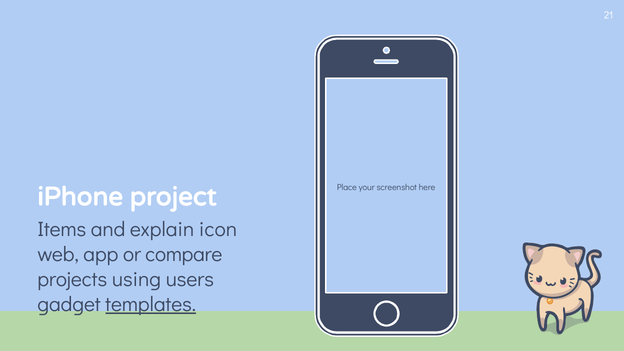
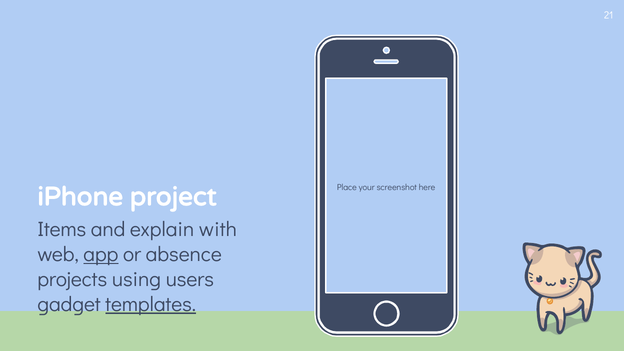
icon: icon -> with (218, 229)
app underline: none -> present (101, 254)
compare: compare -> absence (184, 254)
